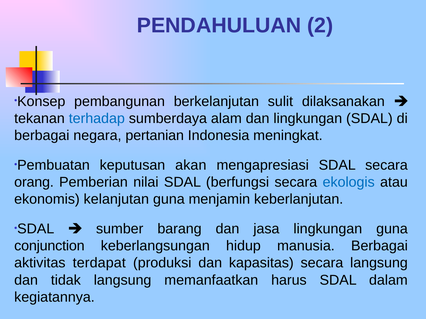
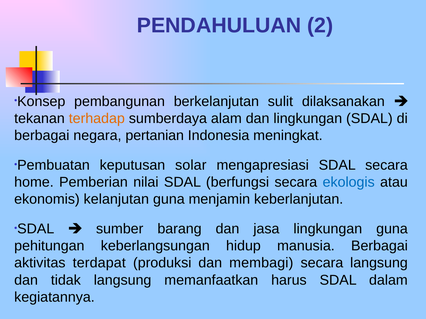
terhadap colour: blue -> orange (97, 119)
akan: akan -> solar (191, 165)
orang: orang -> home (34, 182)
conjunction: conjunction -> pehitungan (49, 246)
kapasitas: kapasitas -> membagi (261, 263)
